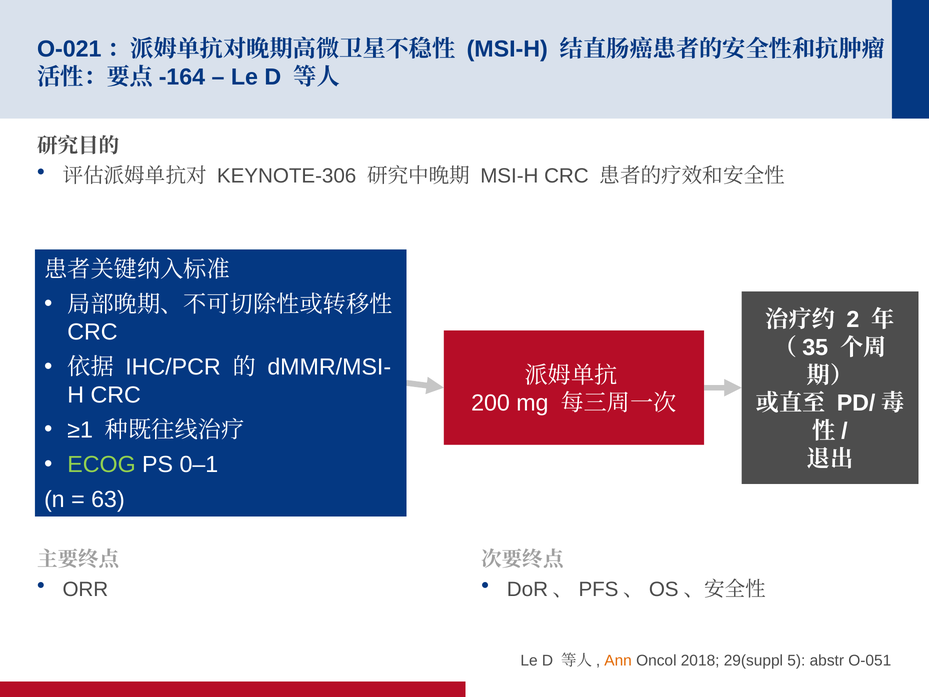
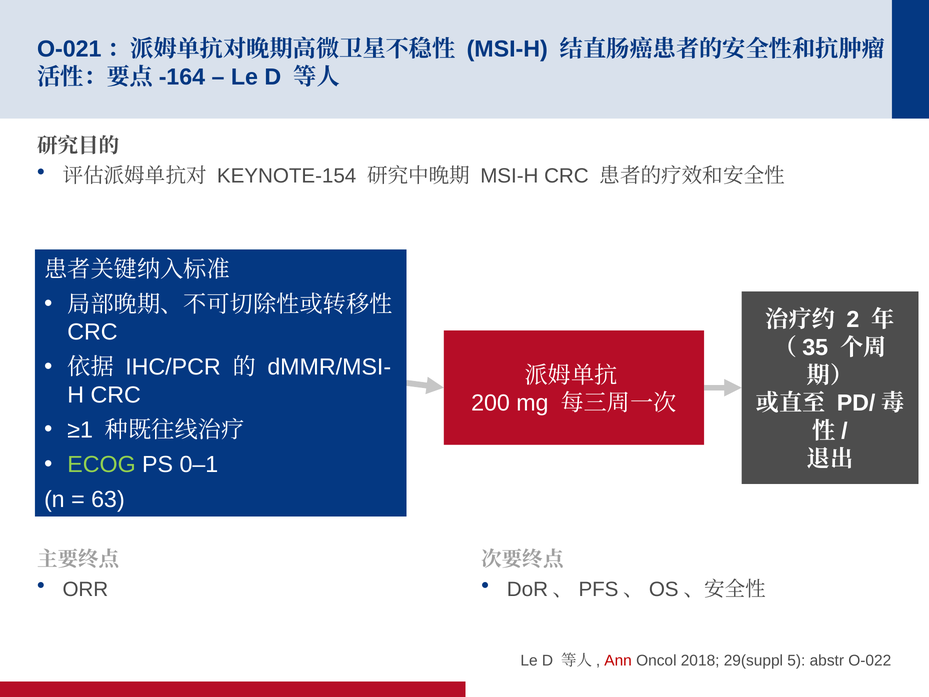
KEYNOTE-306: KEYNOTE-306 -> KEYNOTE-154 (287, 176)
Ann colour: orange -> red (618, 661)
O-051: O-051 -> O-022 (870, 661)
